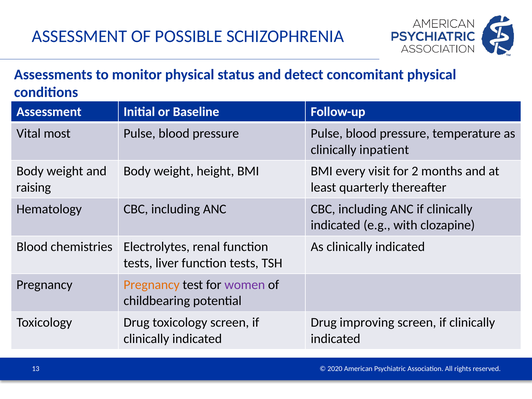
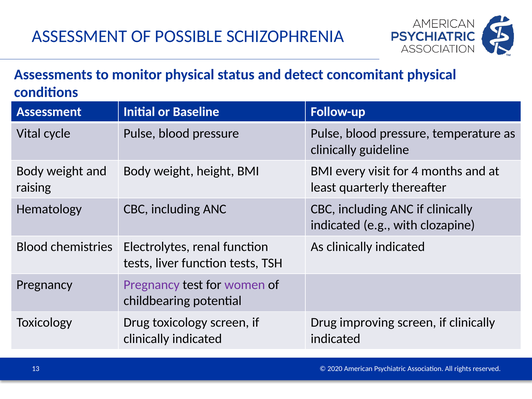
most: most -> cycle (57, 133)
inpatient: inpatient -> guideline (384, 150)
2: 2 -> 4 (415, 171)
Pregnancy colour: orange -> purple (152, 285)
